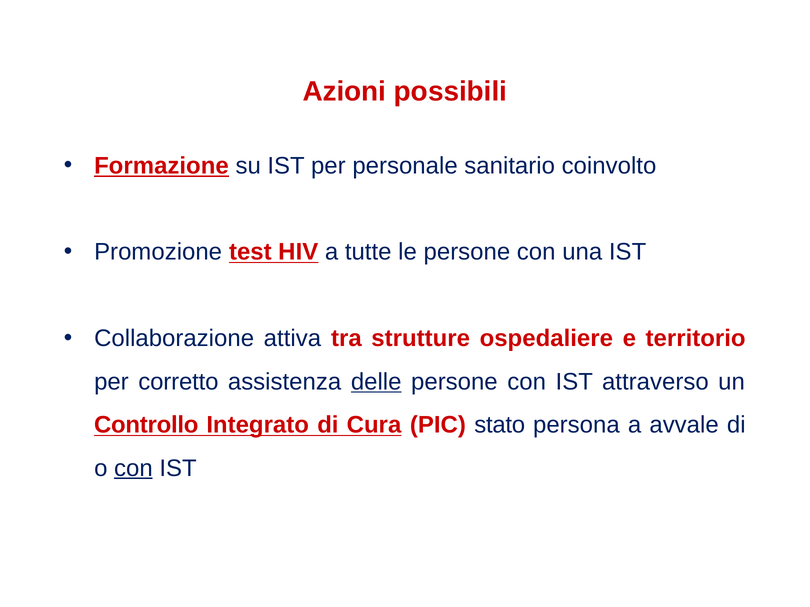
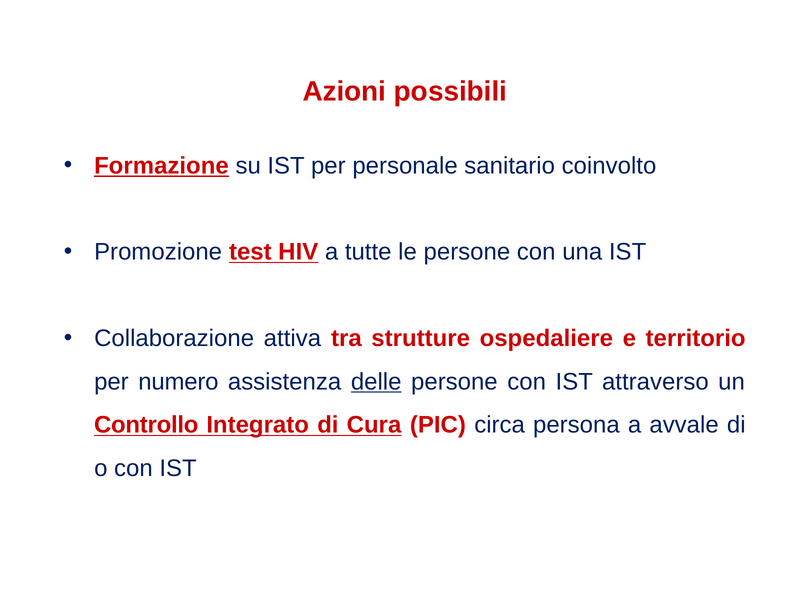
corretto: corretto -> numero (178, 382)
stato: stato -> circa (500, 425)
con underline: present -> none (133, 468)
